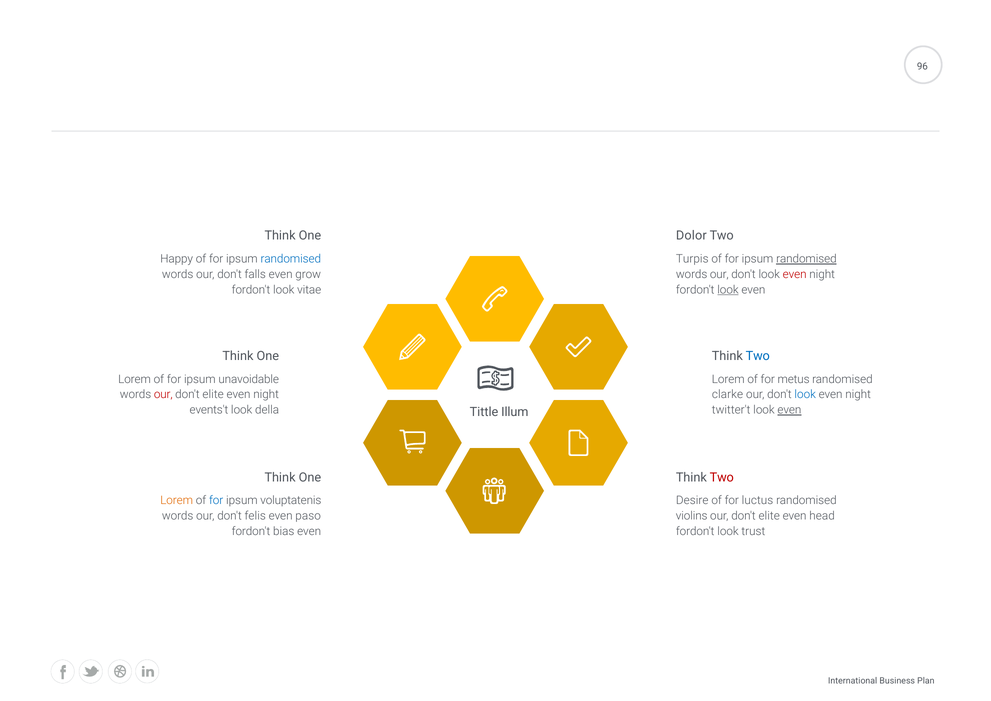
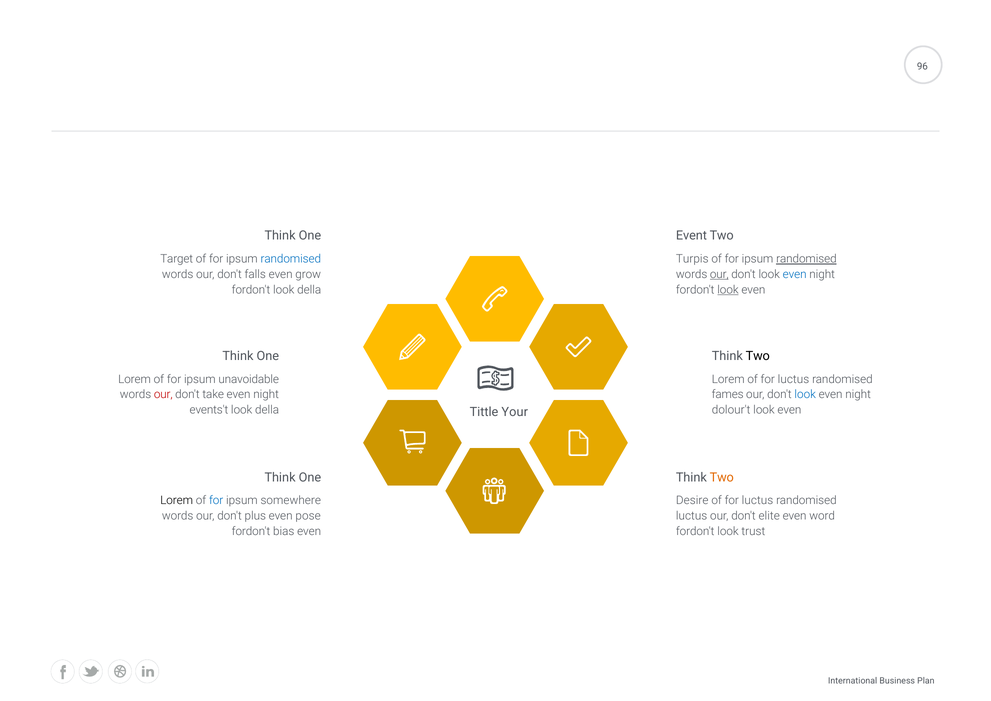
Dolor: Dolor -> Event (691, 236)
Happy: Happy -> Target (177, 259)
our underline: none -> present (719, 274)
even colour: red -> blue (795, 274)
fordon't look vitae: vitae -> della (309, 290)
Two colour: blue -> black (758, 356)
Lorem of for metus: metus -> luctus (793, 379)
elite: elite -> take (213, 394)
clarke: clarke -> fames (728, 394)
twitter't: twitter't -> dolour't (731, 410)
even underline: present -> none (789, 410)
Illum: Illum -> Your (515, 412)
Two colour: red -> orange (722, 477)
Lorem colour: orange -> black (177, 500)
voluptatenis: voluptatenis -> somewhere (291, 500)
felis: felis -> plus (255, 516)
paso: paso -> pose (308, 516)
violins: violins -> luctus (692, 516)
head: head -> word (822, 516)
